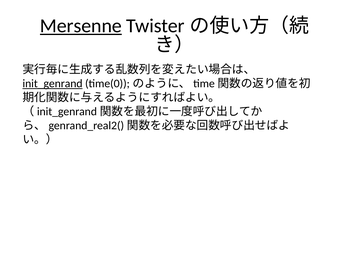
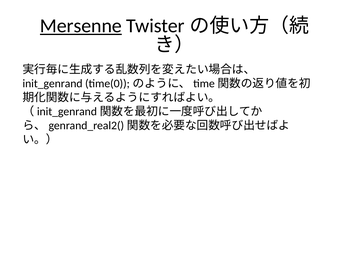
init_genrand underline: present -> none (53, 83)
